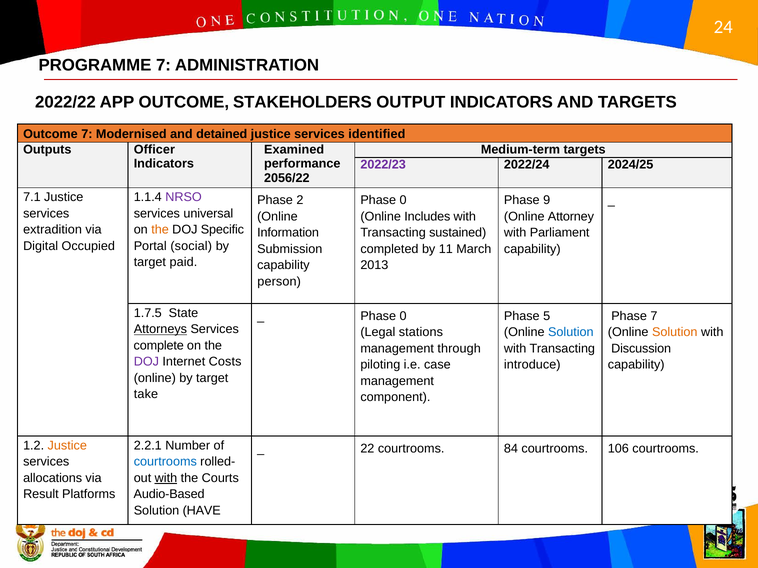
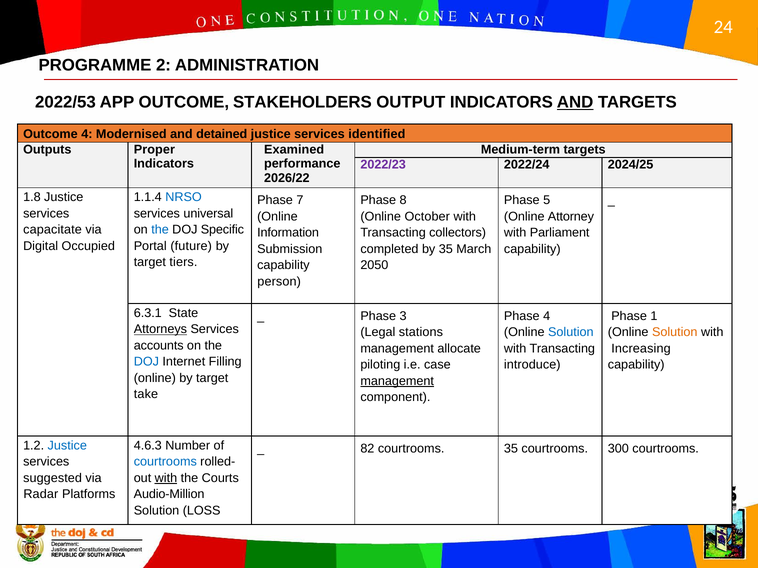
PROGRAMME 7: 7 -> 2 (163, 65)
2022/22: 2022/22 -> 2022/53 (65, 102)
AND underline: none -> present (575, 102)
Outcome 7: 7 -> 4 (87, 134)
Officer: Officer -> Proper (154, 150)
2056/22: 2056/22 -> 2026/22 (287, 178)
7.1: 7.1 -> 1.8 (32, 197)
NRSO colour: purple -> blue (184, 197)
2: 2 -> 7 (300, 200)
0: 0 -> 8 (403, 200)
9: 9 -> 5 (547, 200)
Includes: Includes -> October (427, 217)
extradition: extradition -> capacitate (53, 230)
the colour: orange -> blue (160, 230)
sustained: sustained -> collectors (458, 233)
social: social -> future (191, 246)
by 11: 11 -> 35 (446, 249)
paid: paid -> tiers (183, 262)
2013: 2013 -> 2050 (374, 265)
1.7.5: 1.7.5 -> 6.3.1 (148, 313)
0: 0 -> 3 (403, 316)
Phase 5: 5 -> 4 (547, 316)
Phase 7: 7 -> 1 (654, 316)
complete: complete -> accounts (159, 346)
through: through -> allocate (459, 349)
Discussion: Discussion -> Increasing (641, 349)
DOJ colour: purple -> blue (146, 362)
Costs: Costs -> Filling (225, 362)
management underline: none -> present (397, 381)
Justice colour: orange -> blue (67, 446)
2.2.1: 2.2.1 -> 4.6.3 (148, 446)
22: 22 -> 82 (367, 449)
courtrooms 84: 84 -> 35 (511, 449)
106: 106 -> 300 (618, 449)
allocations: allocations -> suggested (53, 479)
Result: Result -> Radar (41, 495)
Audio-Based: Audio-Based -> Audio-Million (169, 495)
HAVE: HAVE -> LOSS (202, 511)
